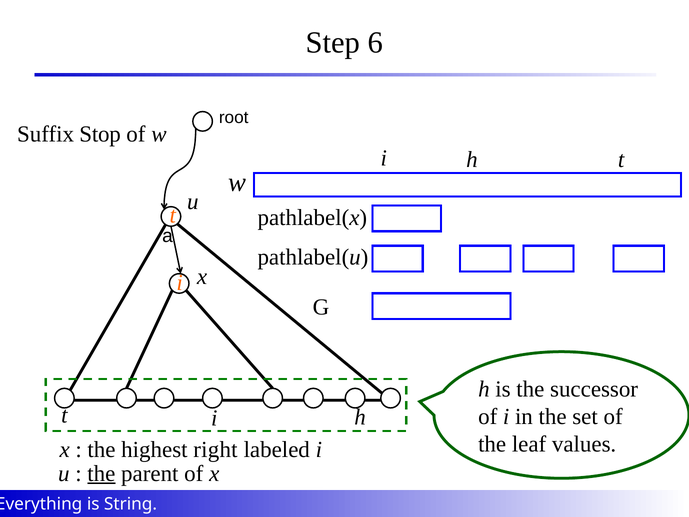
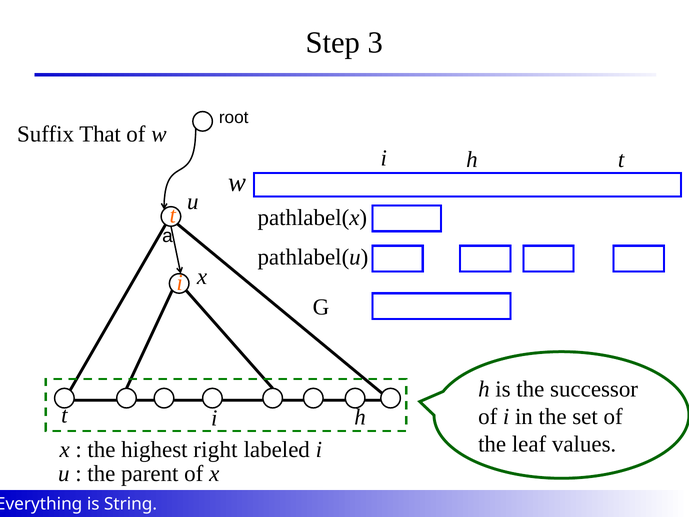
6: 6 -> 3 (375, 43)
Stop: Stop -> That (100, 134)
the underline: present -> none (101, 473)
